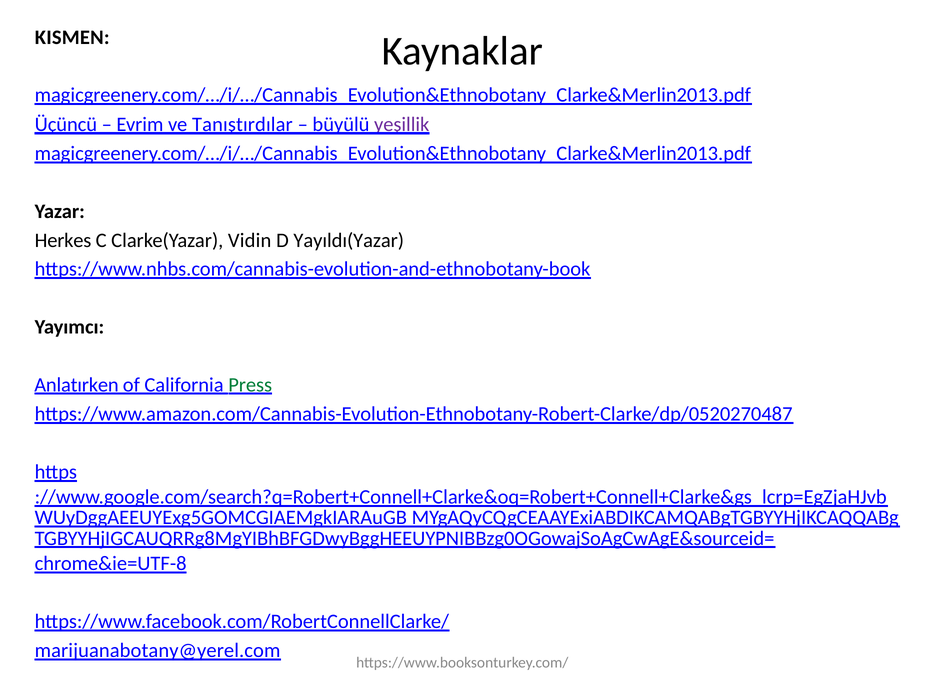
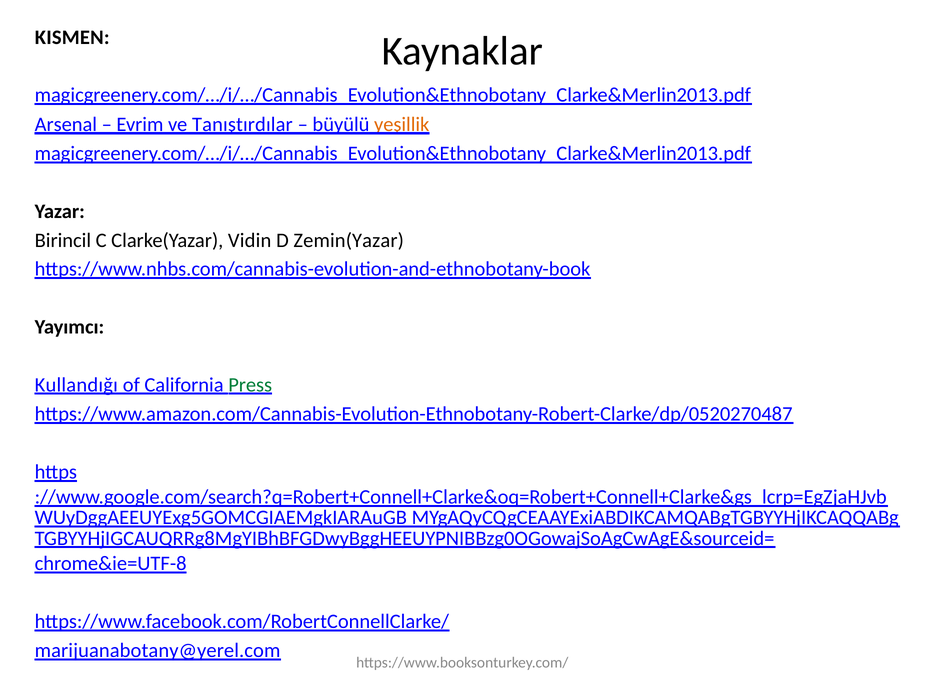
Üçüncü: Üçüncü -> Arsenal (66, 124)
yeşillik colour: purple -> orange (402, 124)
Herkes: Herkes -> Birincil (63, 240)
Yayıldı(Yazar: Yayıldı(Yazar -> Zemin(Yazar (349, 240)
Anlatırken: Anlatırken -> Kullandığı (76, 385)
